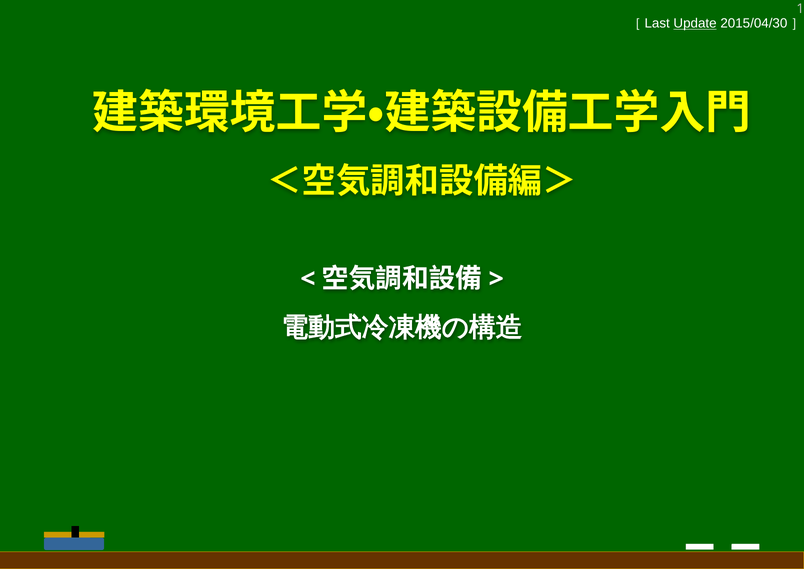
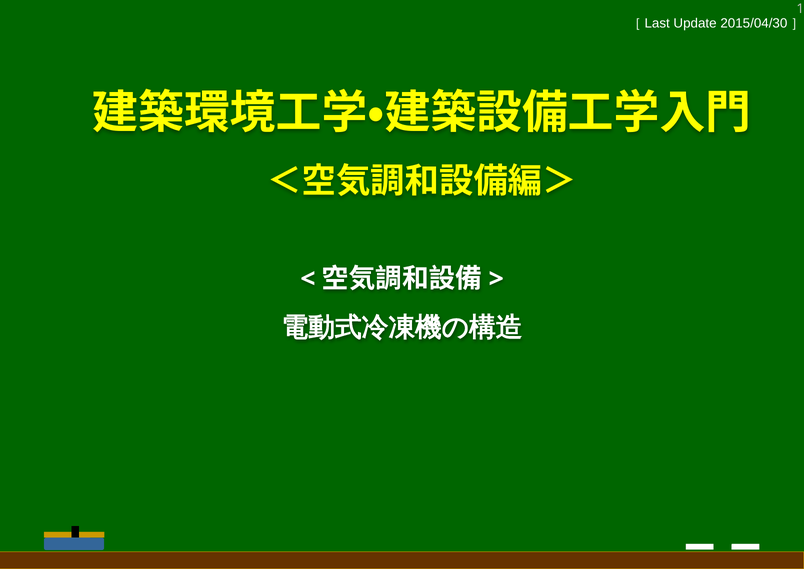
Update underline: present -> none (695, 23)
